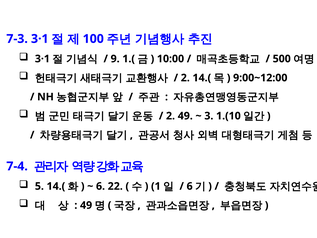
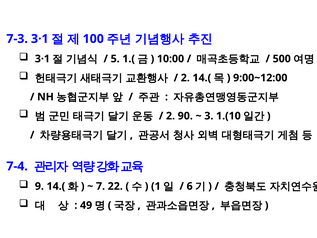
9: 9 -> 5 (115, 59)
2 49: 49 -> 90 (185, 116)
5: 5 -> 9 (39, 186)
6: 6 -> 7 (101, 186)
